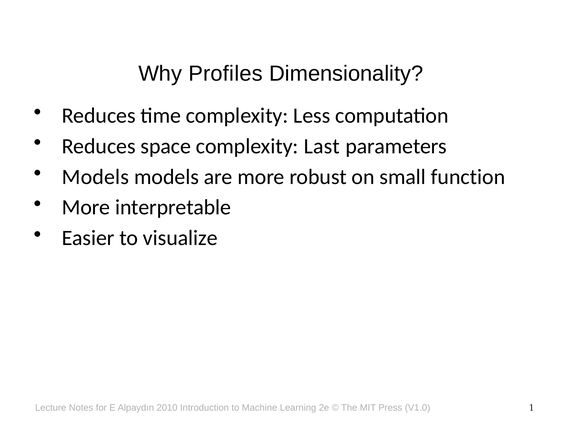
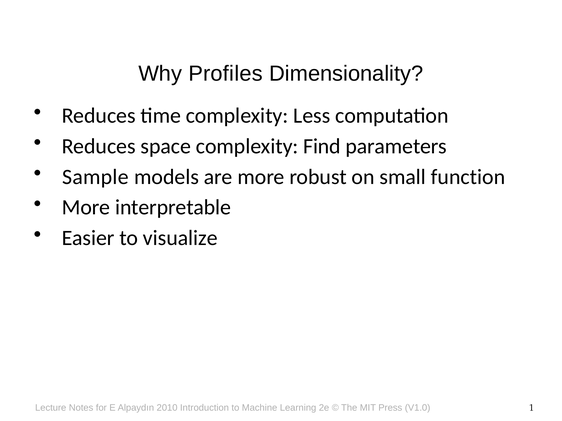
Last: Last -> Find (322, 146)
Models: Models -> Sample (95, 177)
